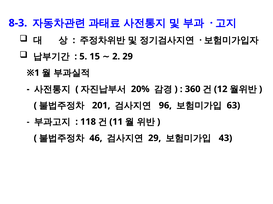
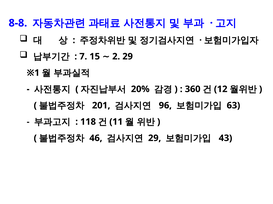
8-3: 8-3 -> 8-8 (18, 23)
5: 5 -> 7 (83, 57)
